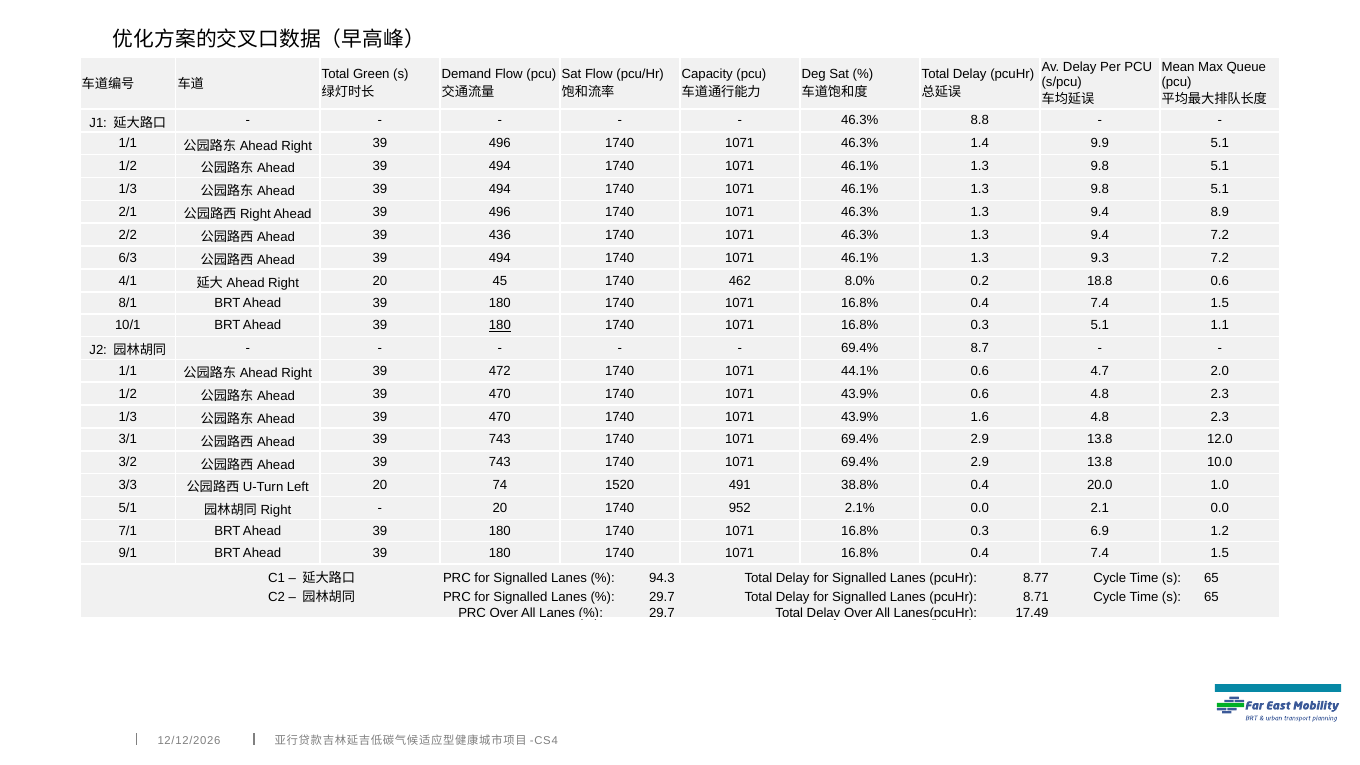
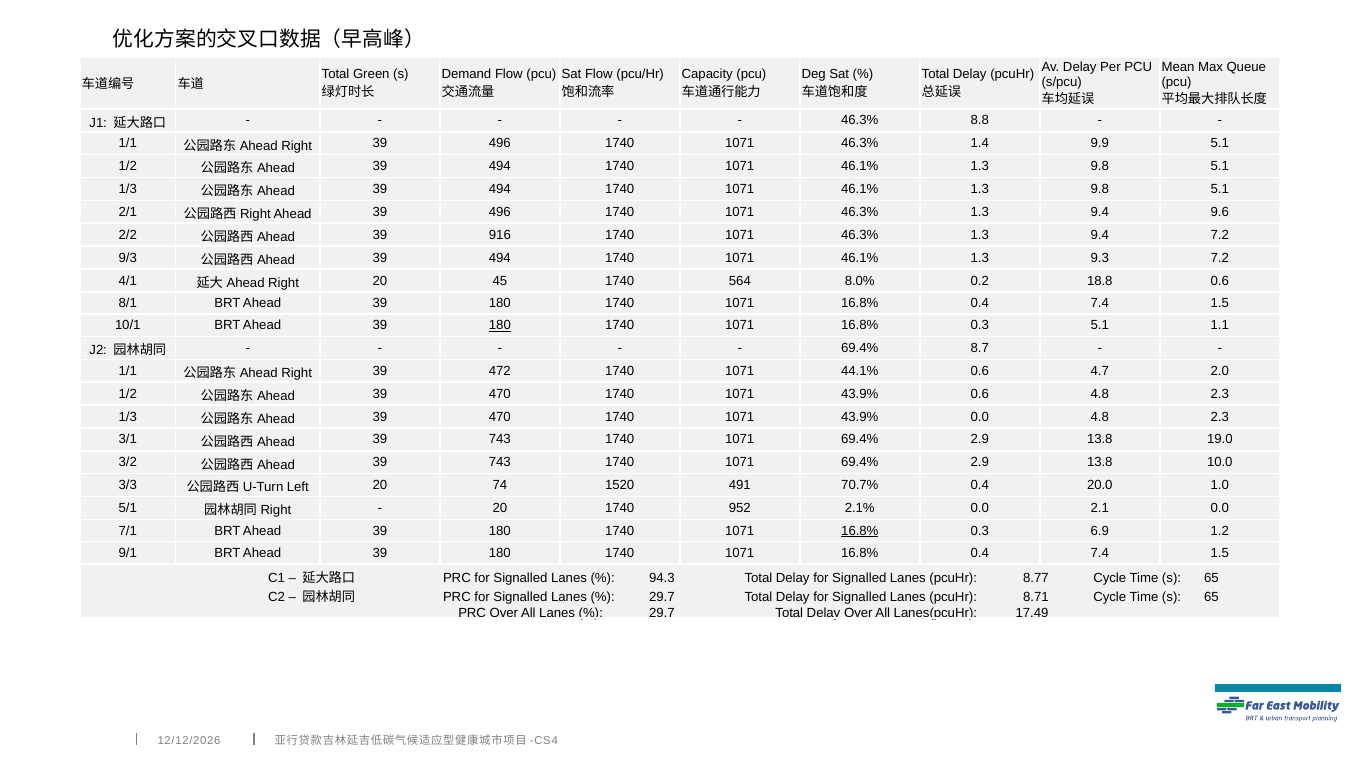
8.9: 8.9 -> 9.6 (1220, 212)
436: 436 -> 916 (500, 235)
6/3: 6/3 -> 9/3 (128, 258)
462: 462 -> 564 (740, 281)
43.9% 1.6: 1.6 -> 0.0 (980, 417)
12.0: 12.0 -> 19.0 (1220, 440)
38.8%: 38.8% -> 70.7% (860, 485)
16.8% underline: none -> present (860, 531)
